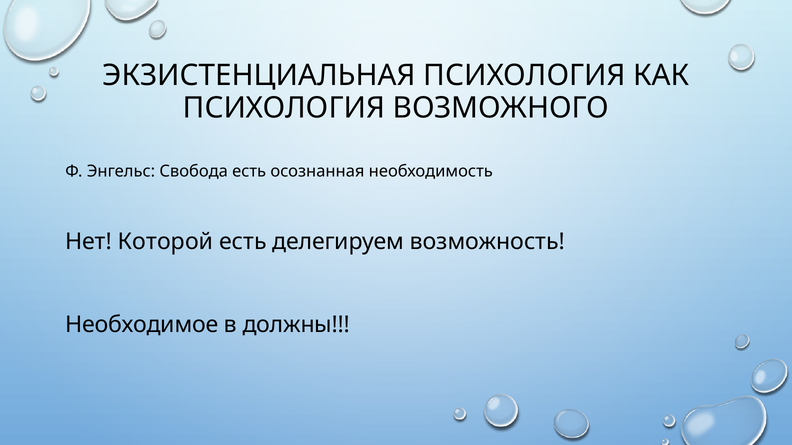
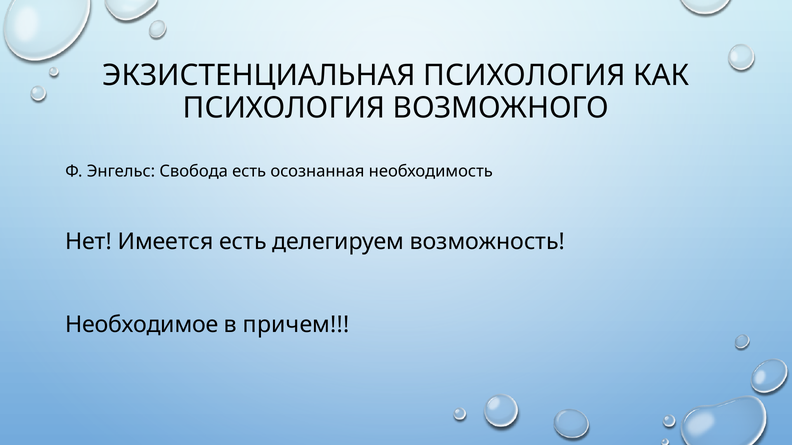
Которой: Которой -> Имеется (166, 242)
должны: должны -> причем (296, 325)
